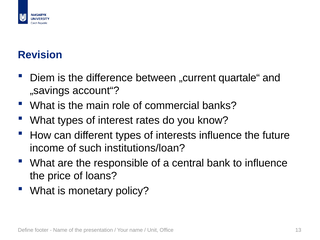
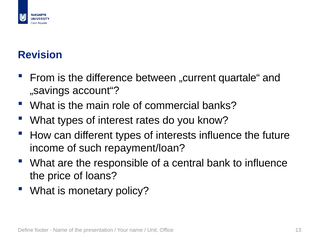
Diem: Diem -> From (42, 78)
institutions/loan: institutions/loan -> repayment/loan (145, 148)
